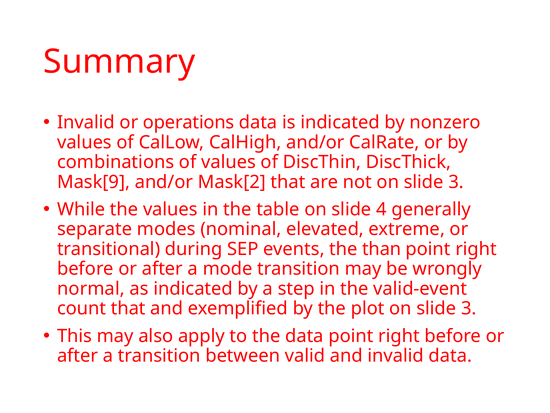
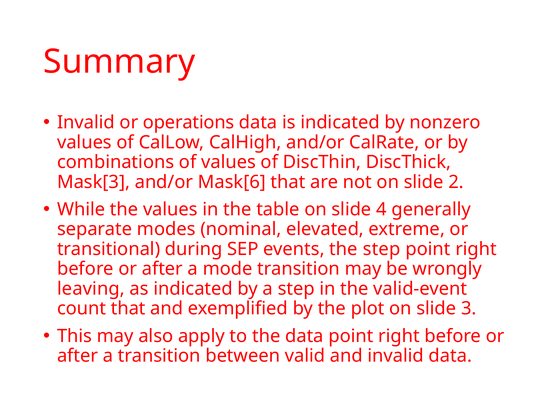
Mask[9: Mask[9 -> Mask[3 (94, 182)
Mask[2: Mask[2 -> Mask[6 (232, 182)
not on slide 3: 3 -> 2 (456, 182)
the than: than -> step (381, 249)
normal: normal -> leaving (91, 288)
